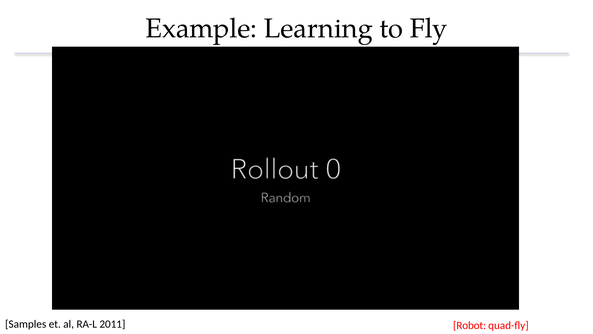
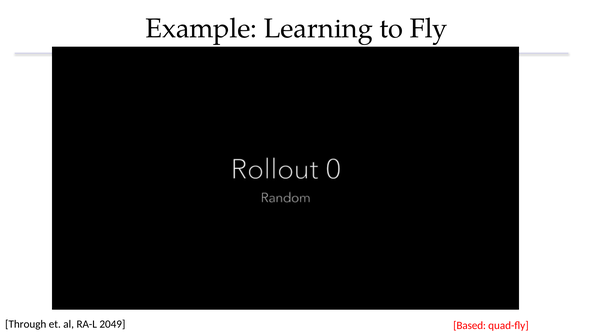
Samples: Samples -> Through (26, 324)
2011: 2011 -> 2049 (112, 324)
Robot: Robot -> Based (470, 325)
